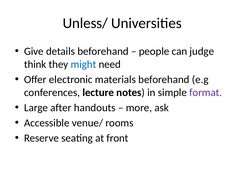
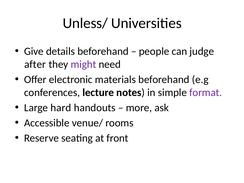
think: think -> after (35, 64)
might colour: blue -> purple (83, 64)
after: after -> hard (61, 108)
